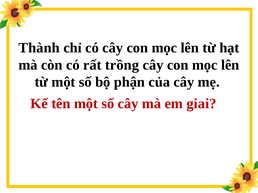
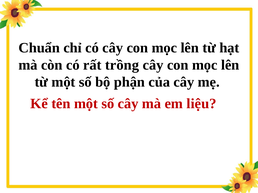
Thành: Thành -> Chuẩn (39, 48)
giai: giai -> liệu (201, 104)
